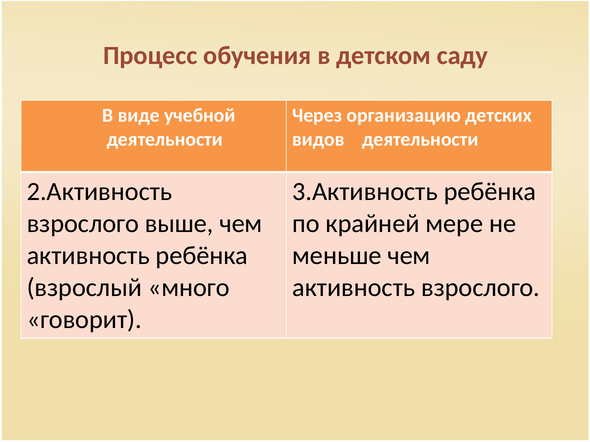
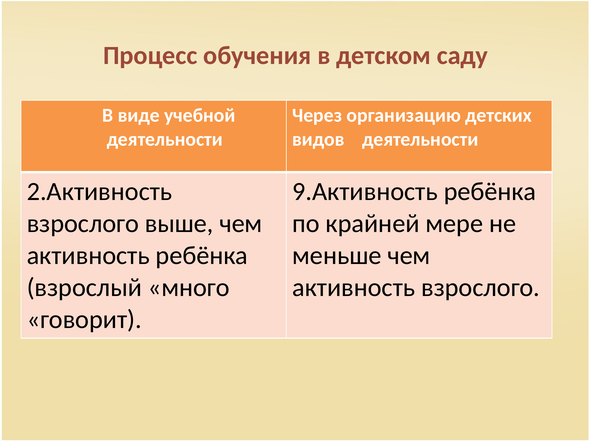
3.Активность: 3.Активность -> 9.Активность (365, 192)
